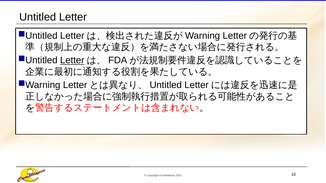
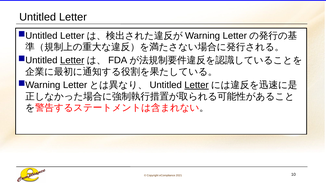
Letter underline: none -> present (197, 85)
